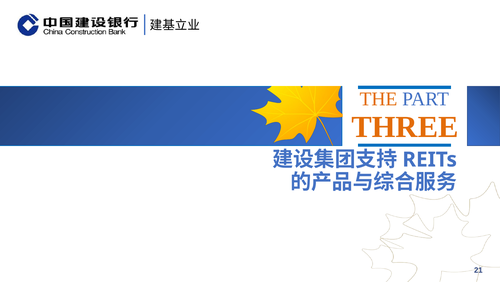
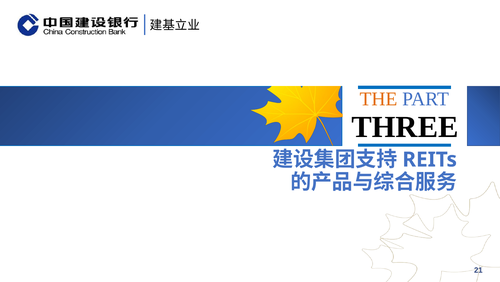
THREE colour: orange -> black (405, 127)
